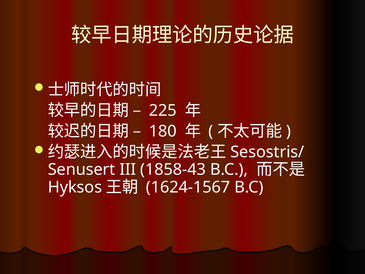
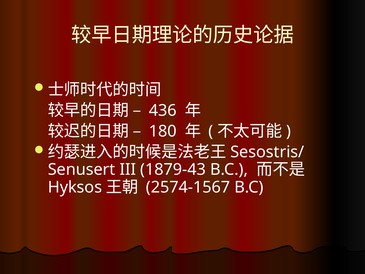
225: 225 -> 436 (163, 110)
1858-43: 1858-43 -> 1879-43 (173, 169)
1624-1567: 1624-1567 -> 2574-1567 (188, 187)
